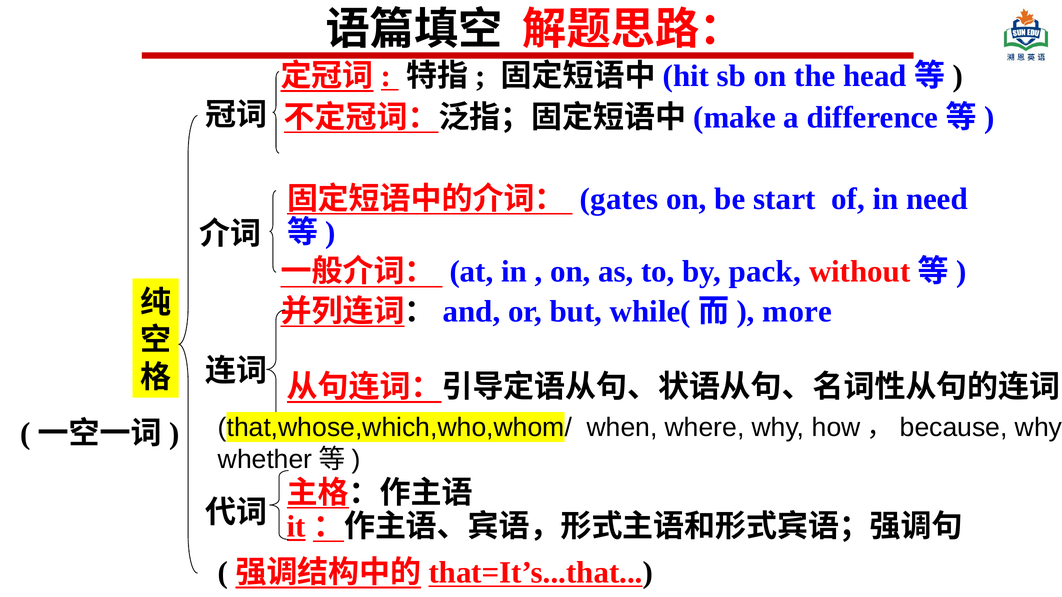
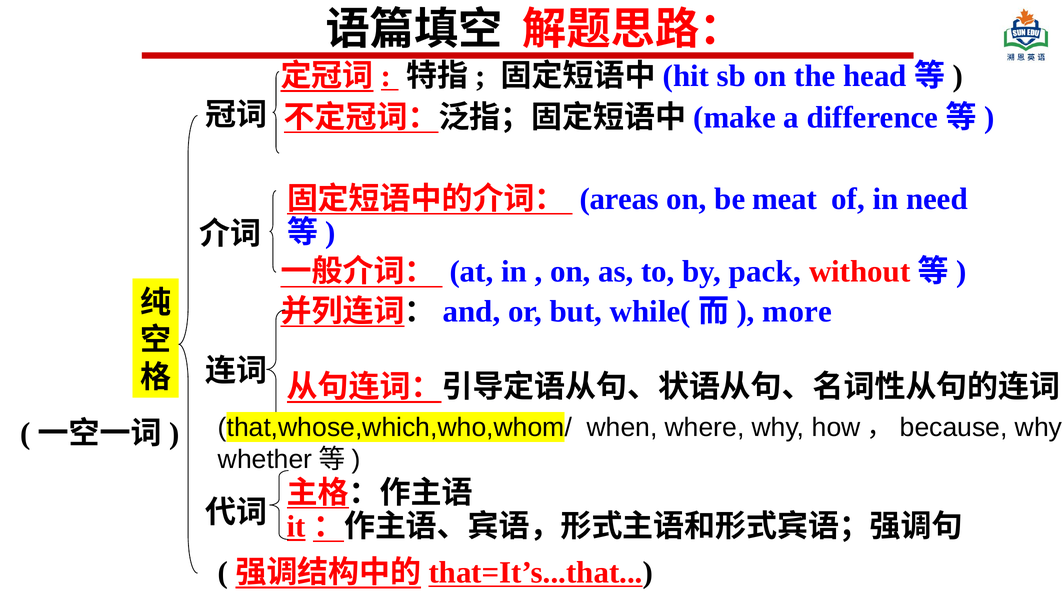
gates: gates -> areas (619, 199)
start: start -> meat (785, 199)
